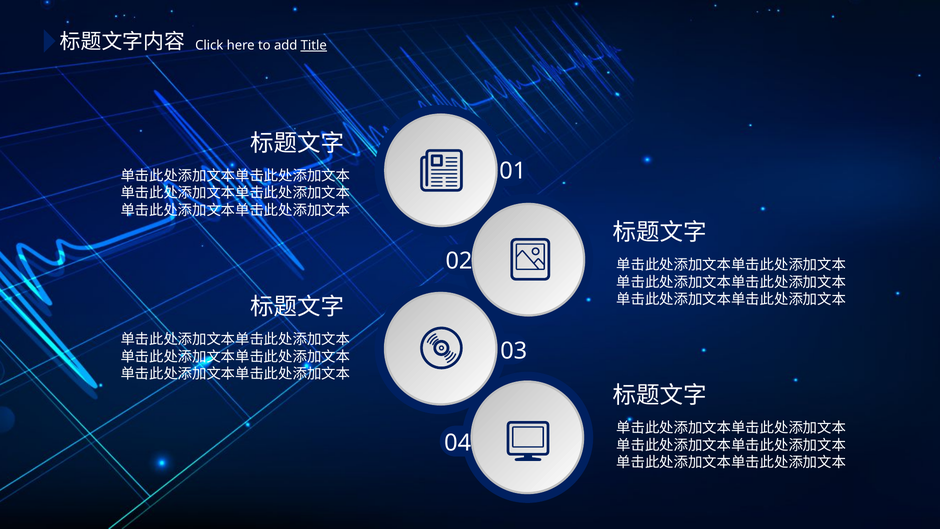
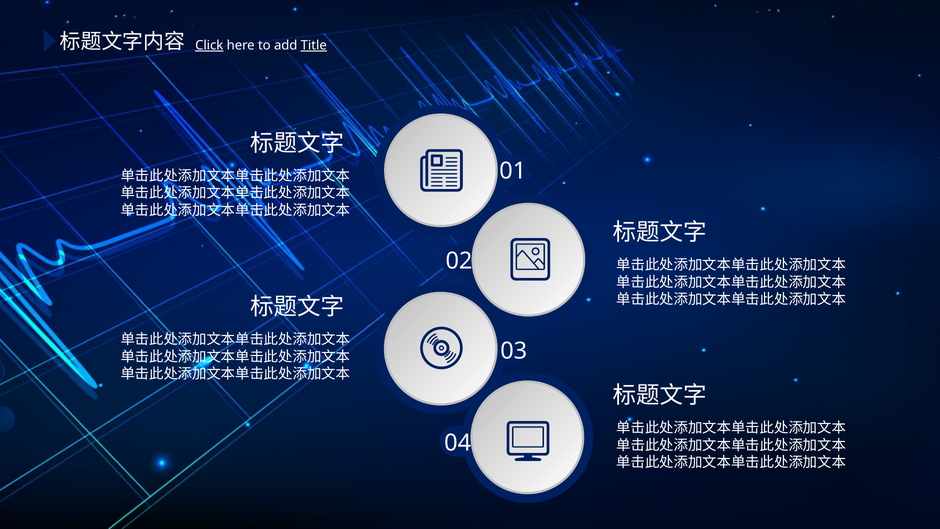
Click underline: none -> present (209, 45)
